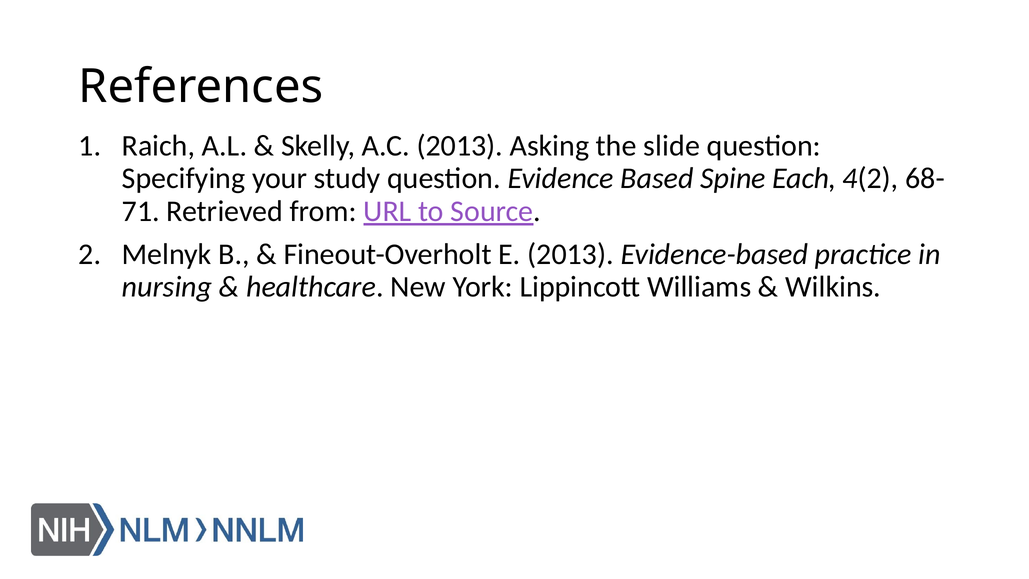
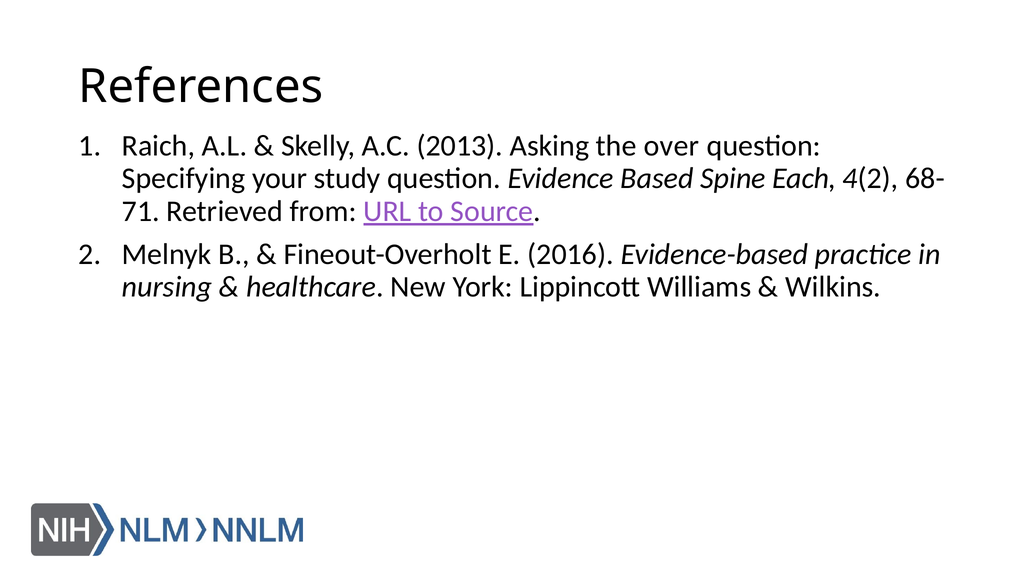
slide: slide -> over (672, 146)
E 2013: 2013 -> 2016 (571, 254)
